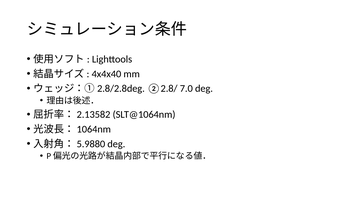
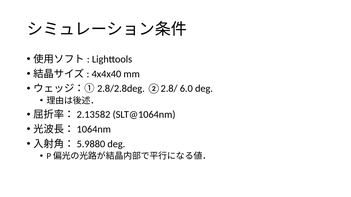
7.0: 7.0 -> 6.0 (186, 89)
